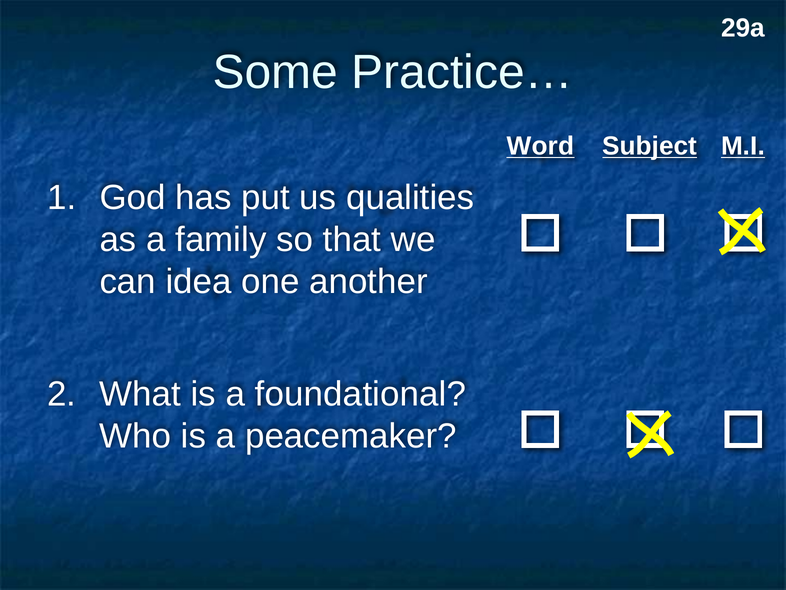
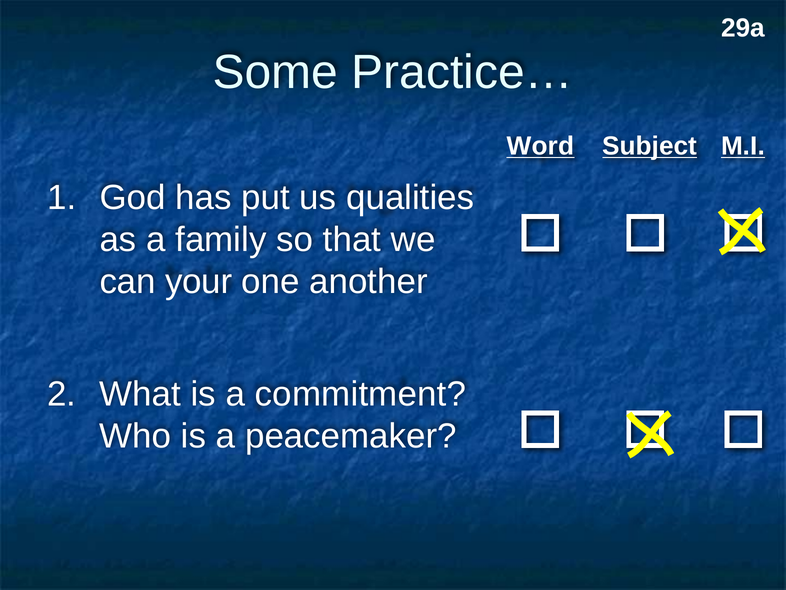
idea: idea -> your (199, 281)
foundational: foundational -> commitment (361, 394)
